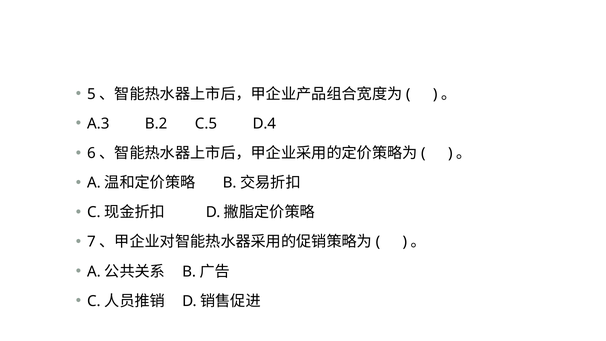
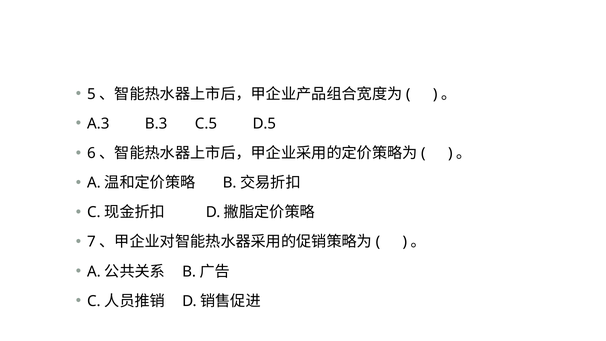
B.2: B.2 -> B.3 (156, 124)
D.4: D.4 -> D.5 (264, 124)
